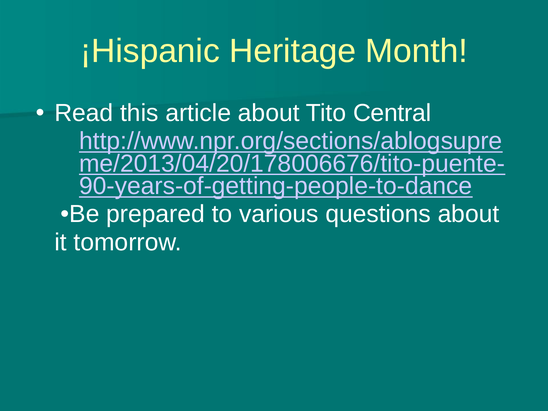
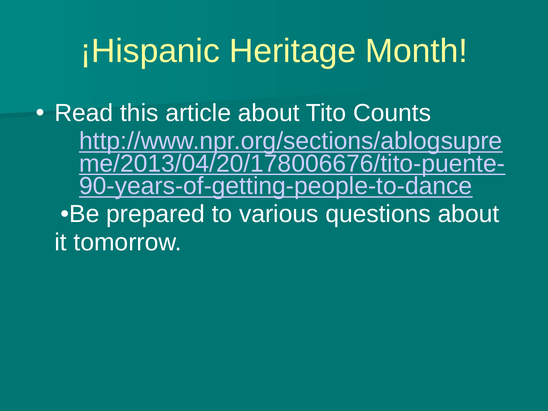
Central: Central -> Counts (392, 113)
